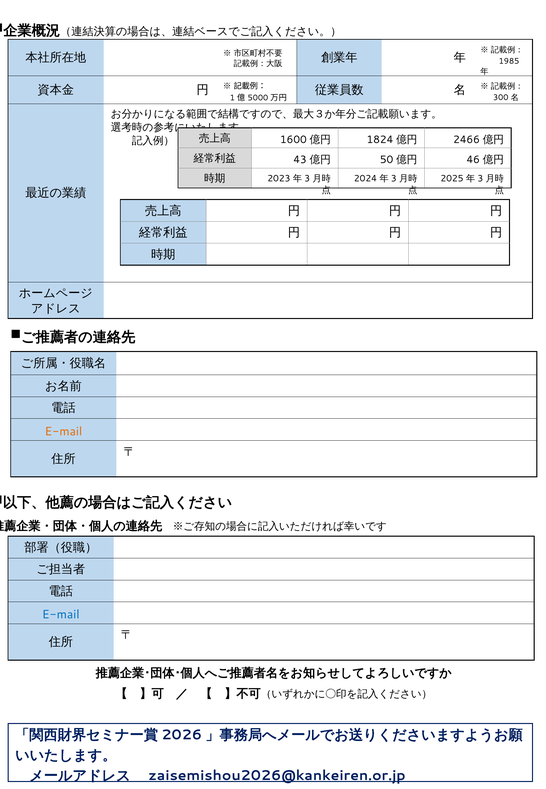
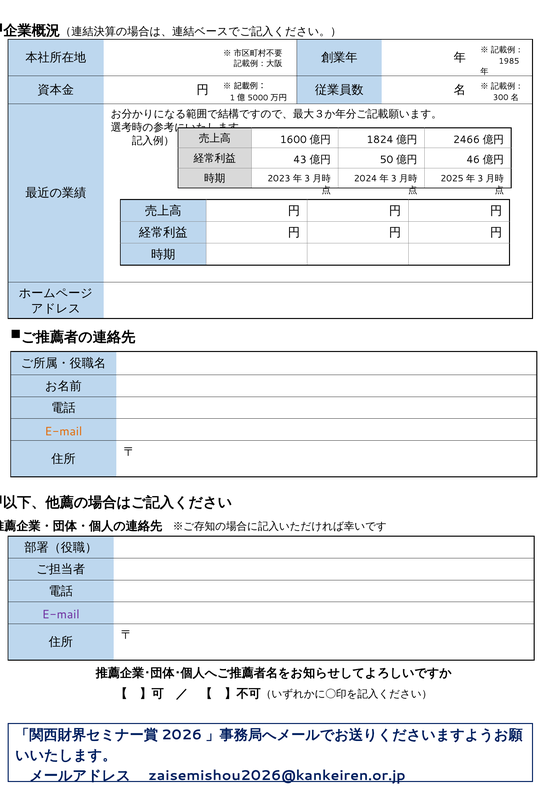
E-mail colour: blue -> purple (61, 614)
